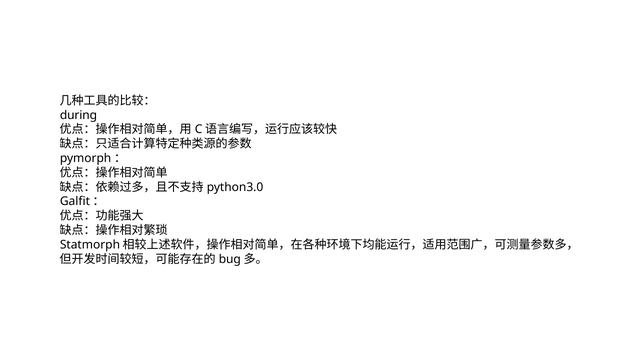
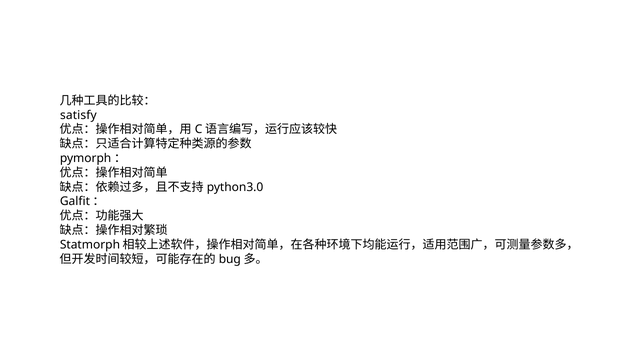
during: during -> satisfy (78, 115)
